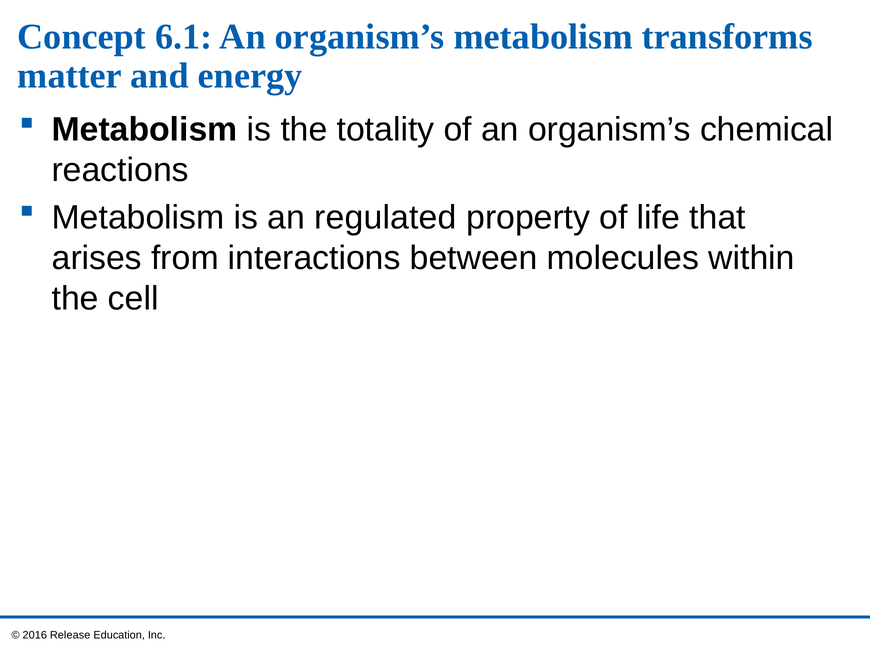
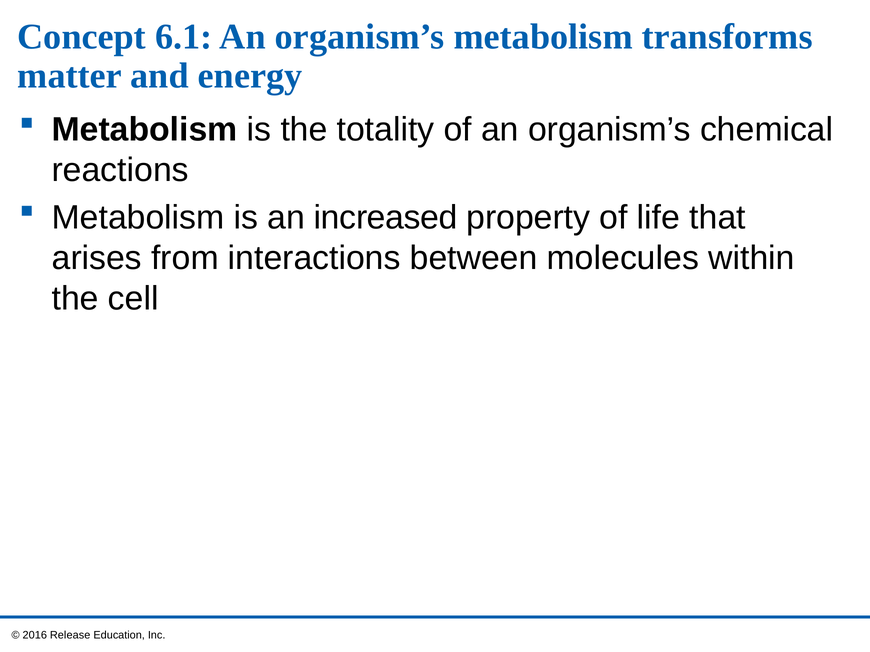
regulated: regulated -> increased (386, 218)
